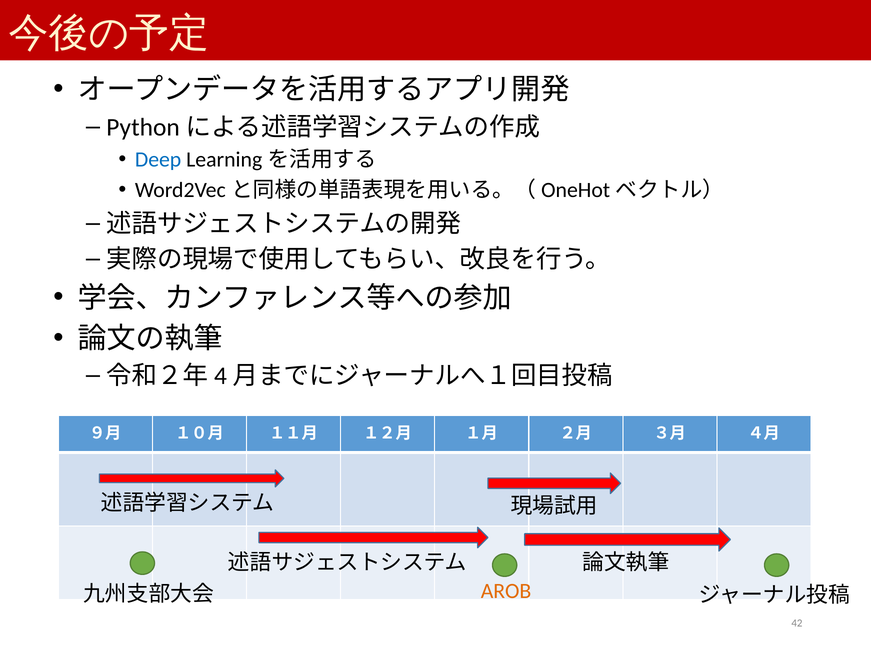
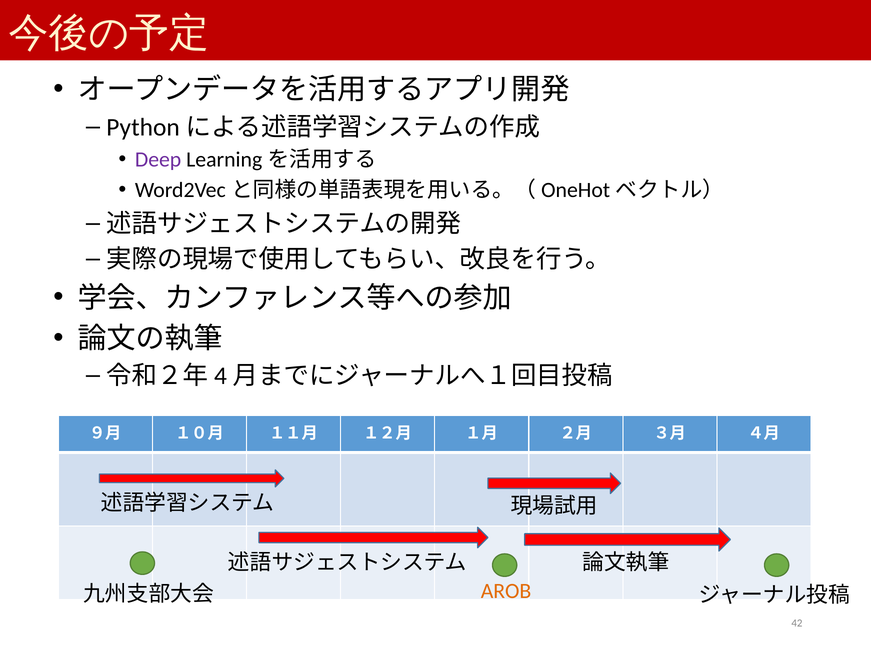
Deep colour: blue -> purple (158, 160)
